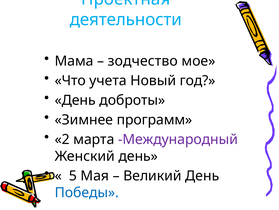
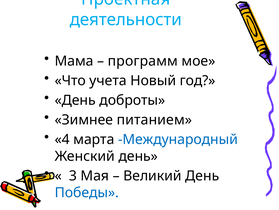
зодчество: зодчество -> программ (143, 61)
программ: программ -> питанием (154, 119)
2: 2 -> 4 (62, 139)
Международный colour: purple -> blue (178, 139)
5: 5 -> 3 (73, 175)
